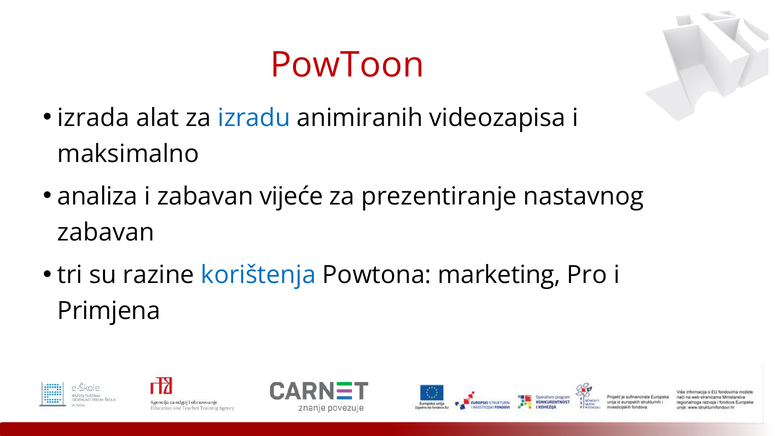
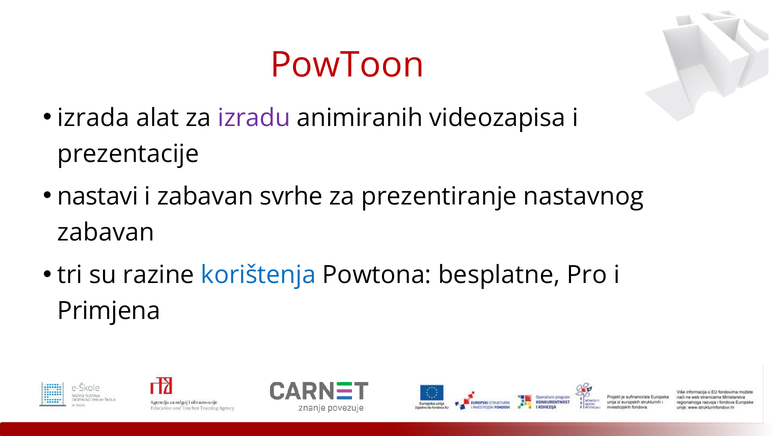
izradu colour: blue -> purple (254, 118)
maksimalno: maksimalno -> prezentacije (128, 154)
analiza: analiza -> nastavi (98, 197)
vijeće: vijeće -> svrhe (291, 197)
marketing: marketing -> besplatne (499, 275)
